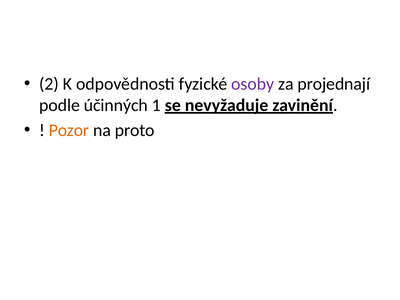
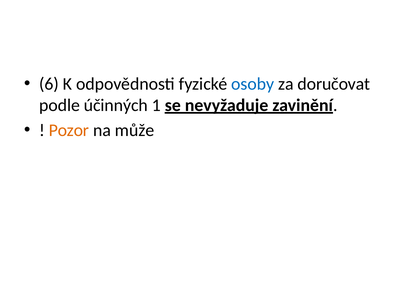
2: 2 -> 6 (49, 84)
osoby colour: purple -> blue (253, 84)
projednají: projednají -> doručovat (334, 84)
proto: proto -> může (135, 130)
